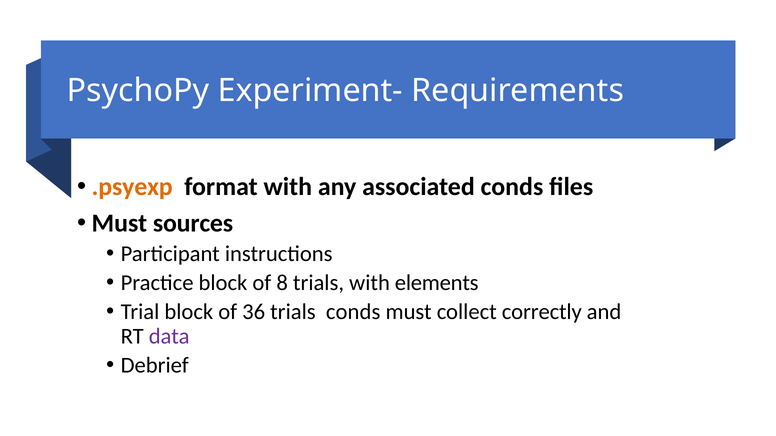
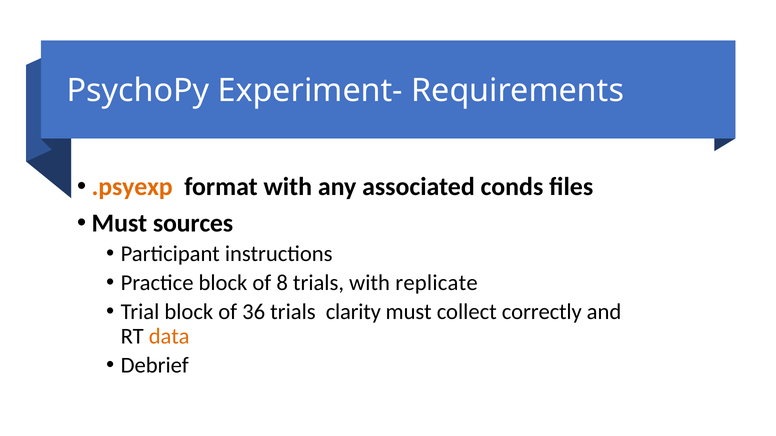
elements: elements -> replicate (436, 283)
trials conds: conds -> clarity (353, 312)
data colour: purple -> orange (169, 337)
